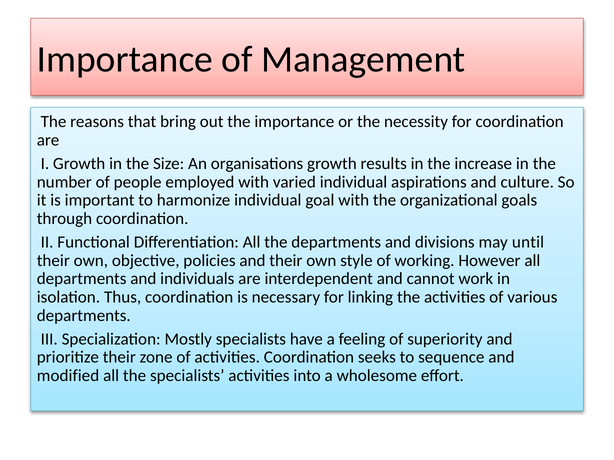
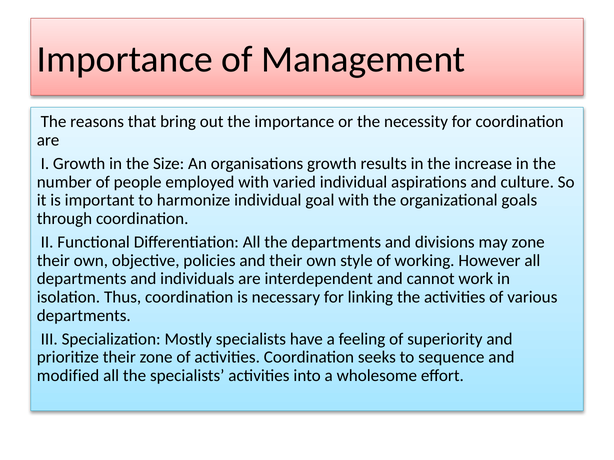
may until: until -> zone (528, 242)
